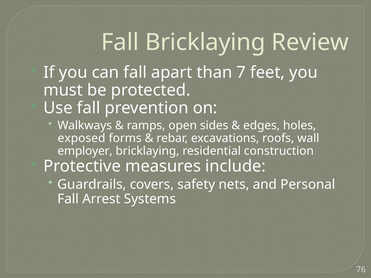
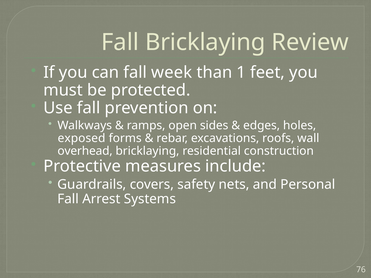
apart: apart -> week (172, 72)
7: 7 -> 1 (241, 72)
employer: employer -> overhead (85, 151)
